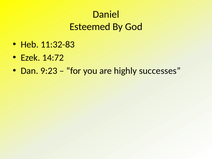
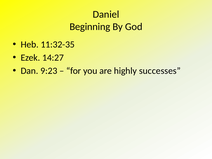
Esteemed: Esteemed -> Beginning (90, 27)
11:32-83: 11:32-83 -> 11:32-35 (58, 44)
14:72: 14:72 -> 14:27 (53, 58)
